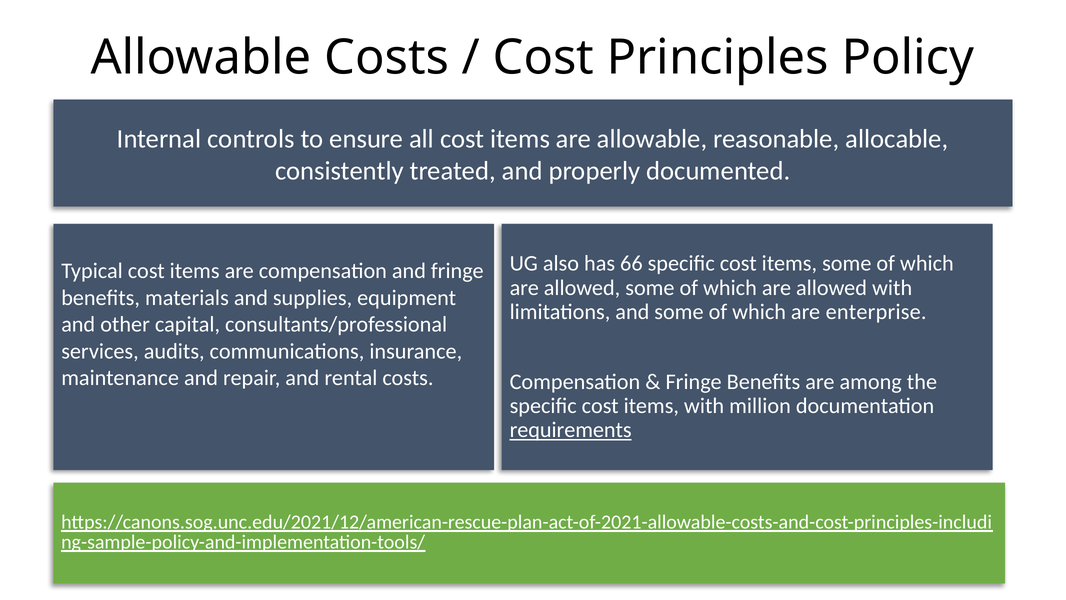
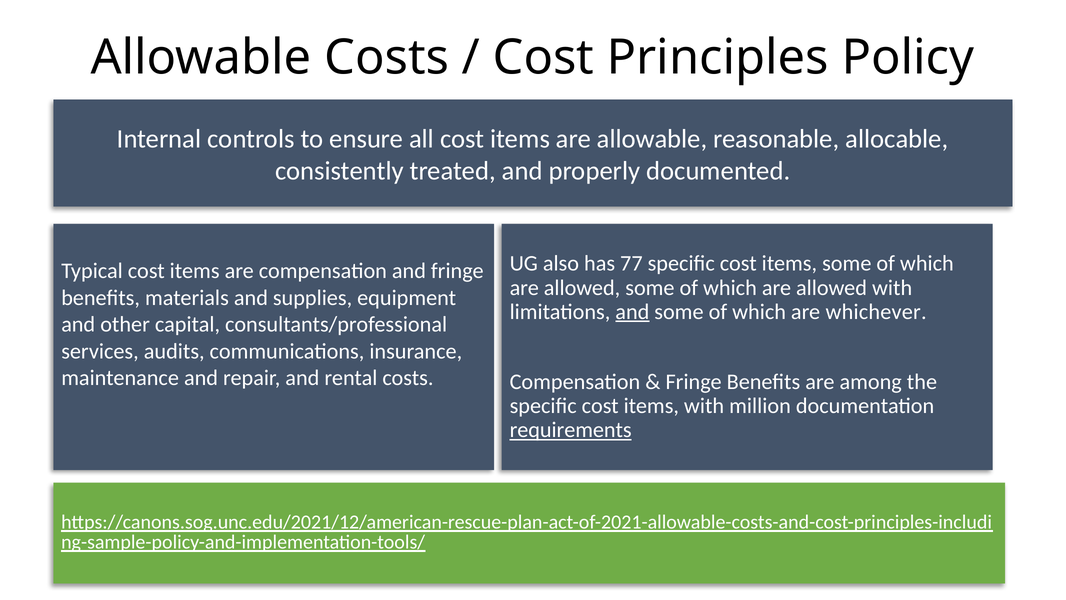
66: 66 -> 77 (631, 263)
and underline: none -> present (632, 312)
enterprise: enterprise -> whichever (876, 312)
